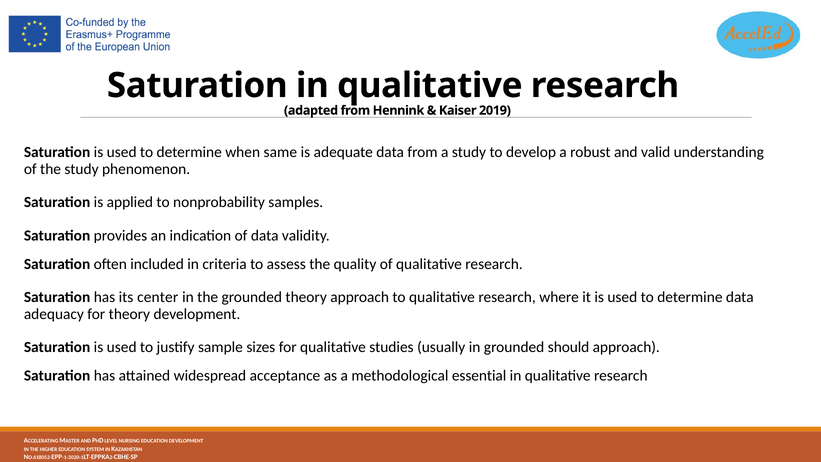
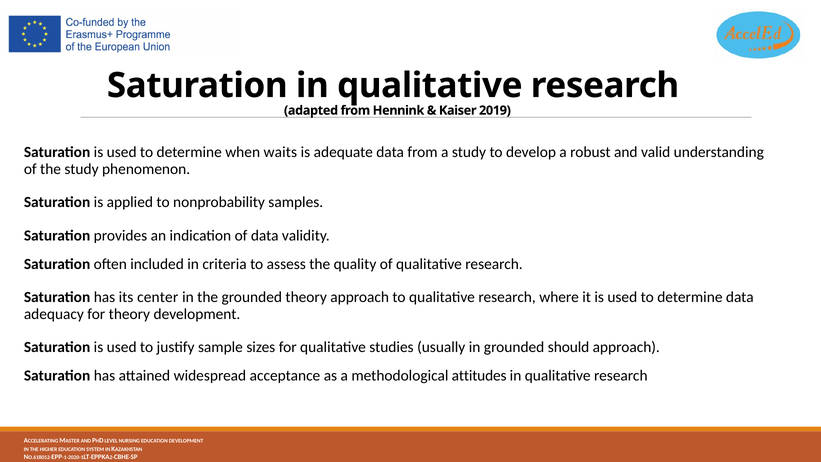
same: same -> waits (280, 152)
essential: essential -> attitudes (479, 376)
